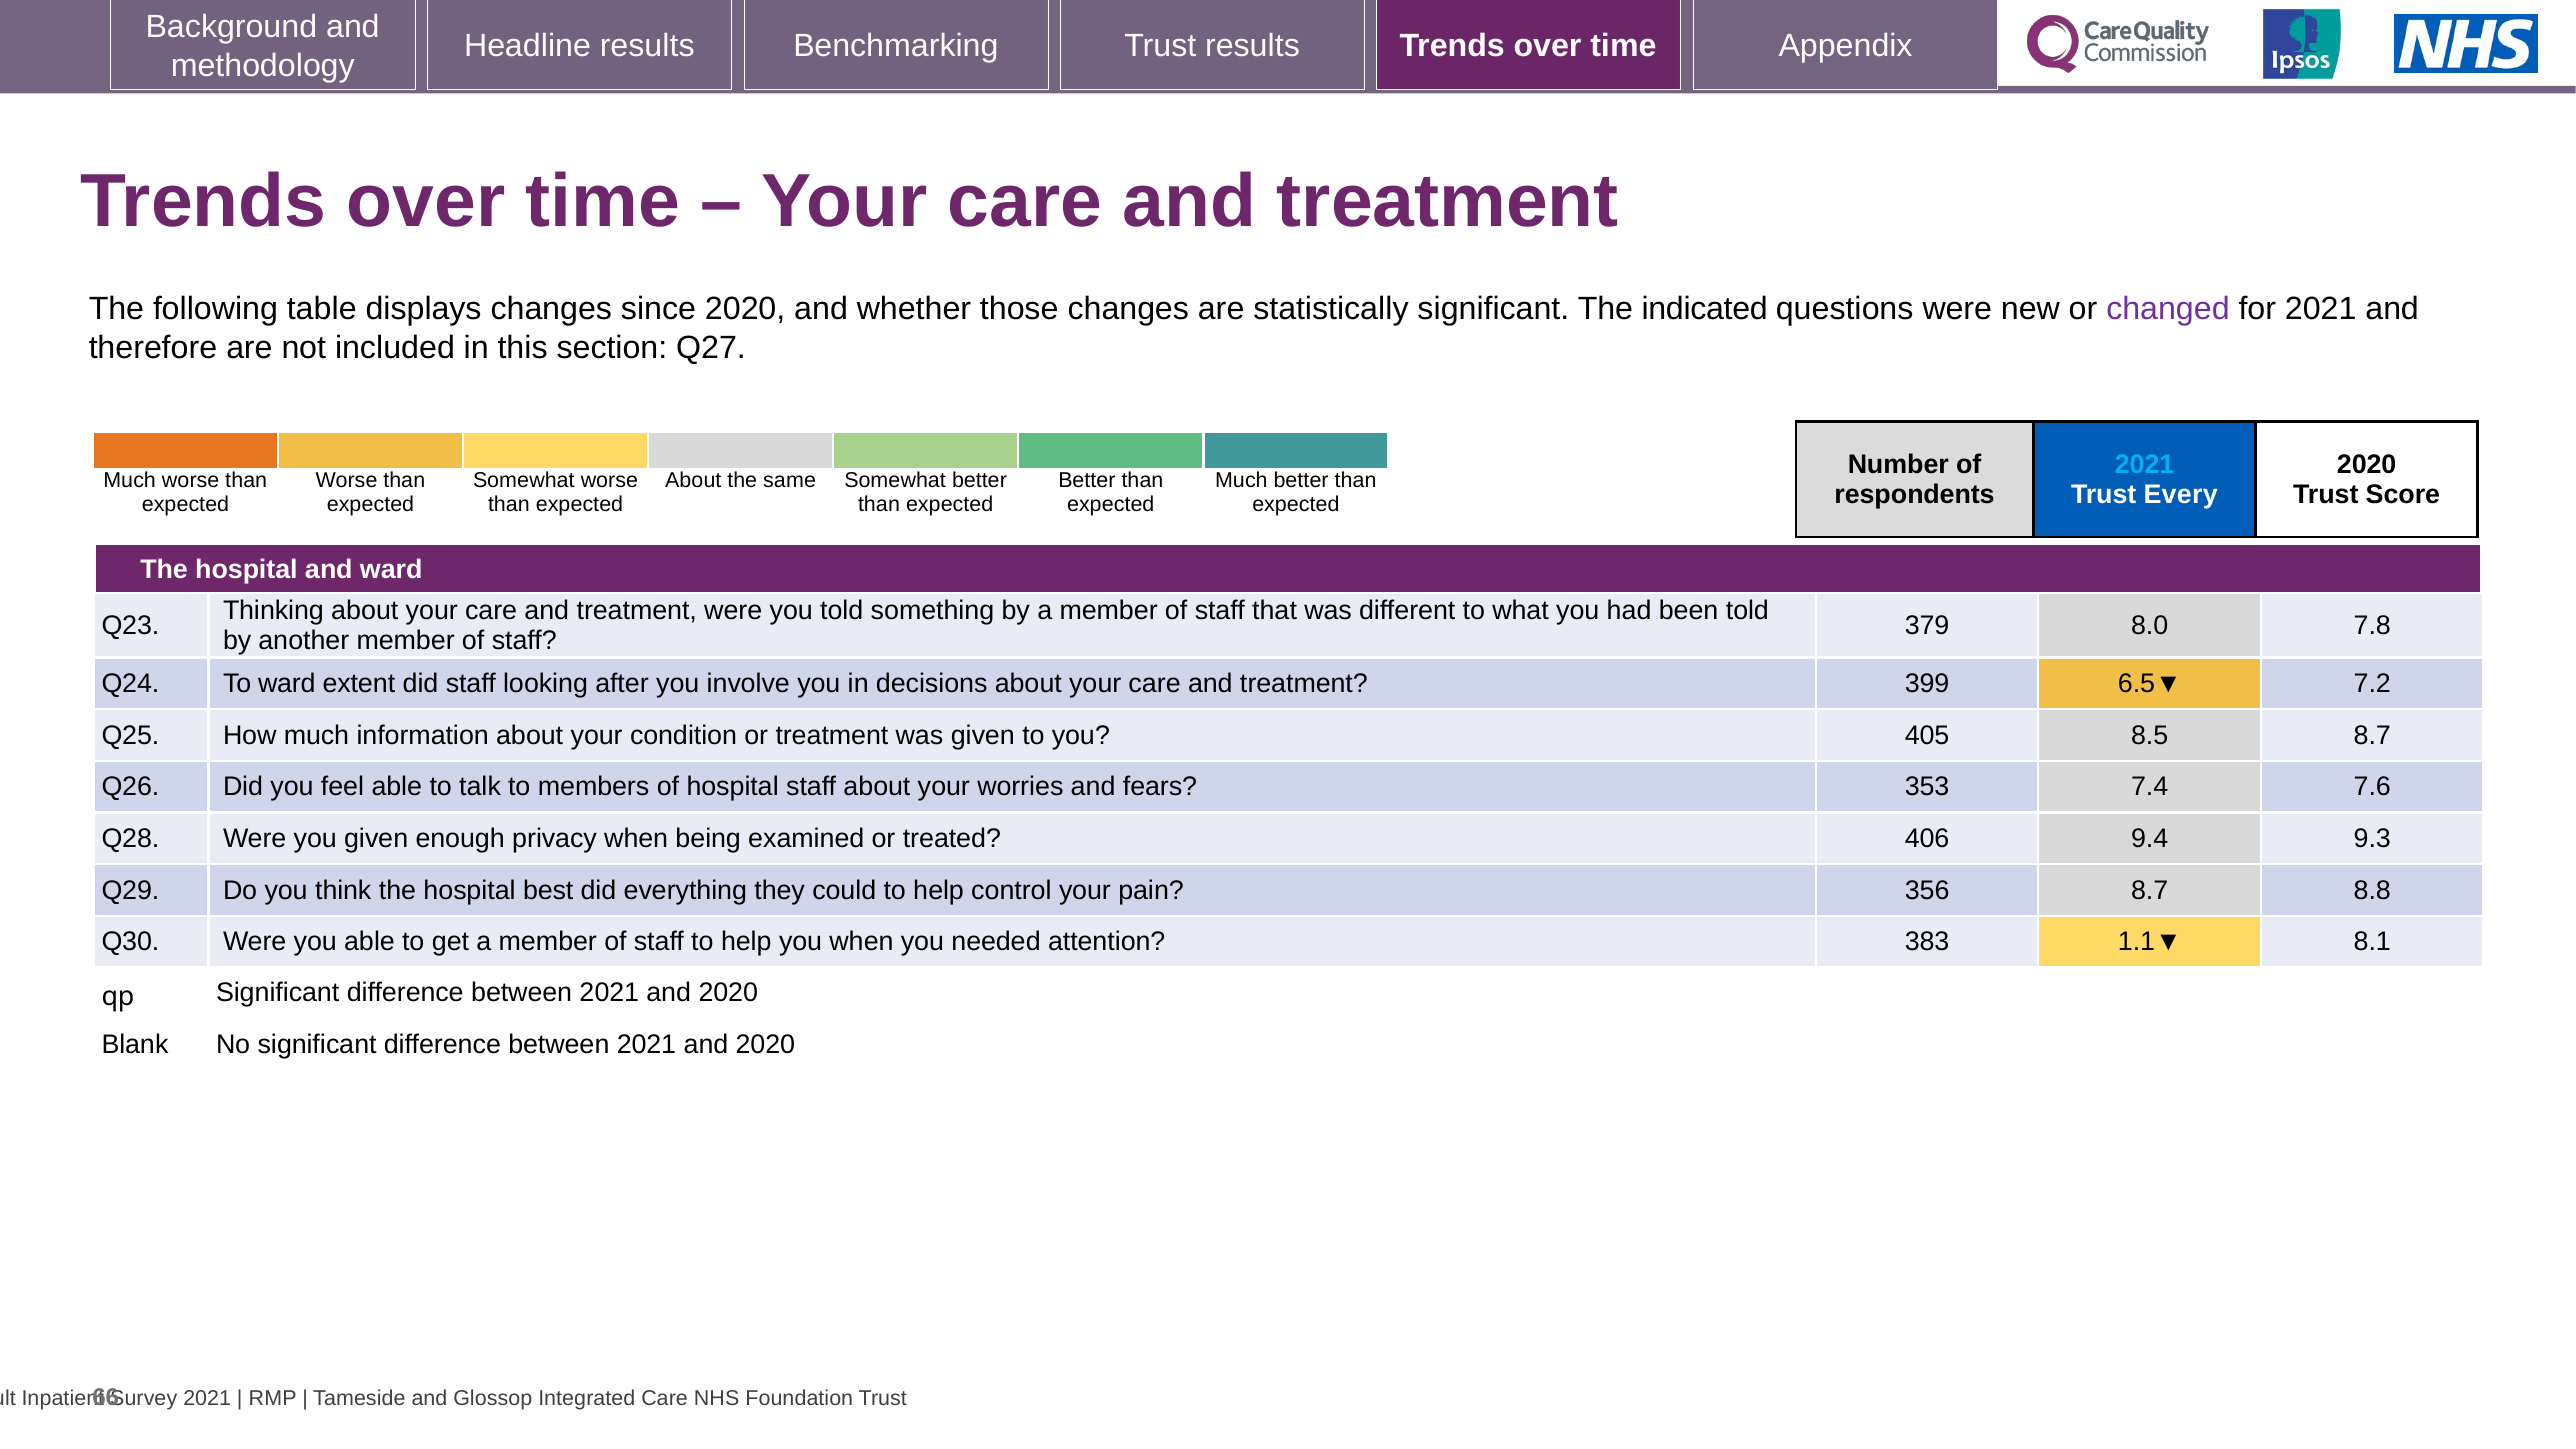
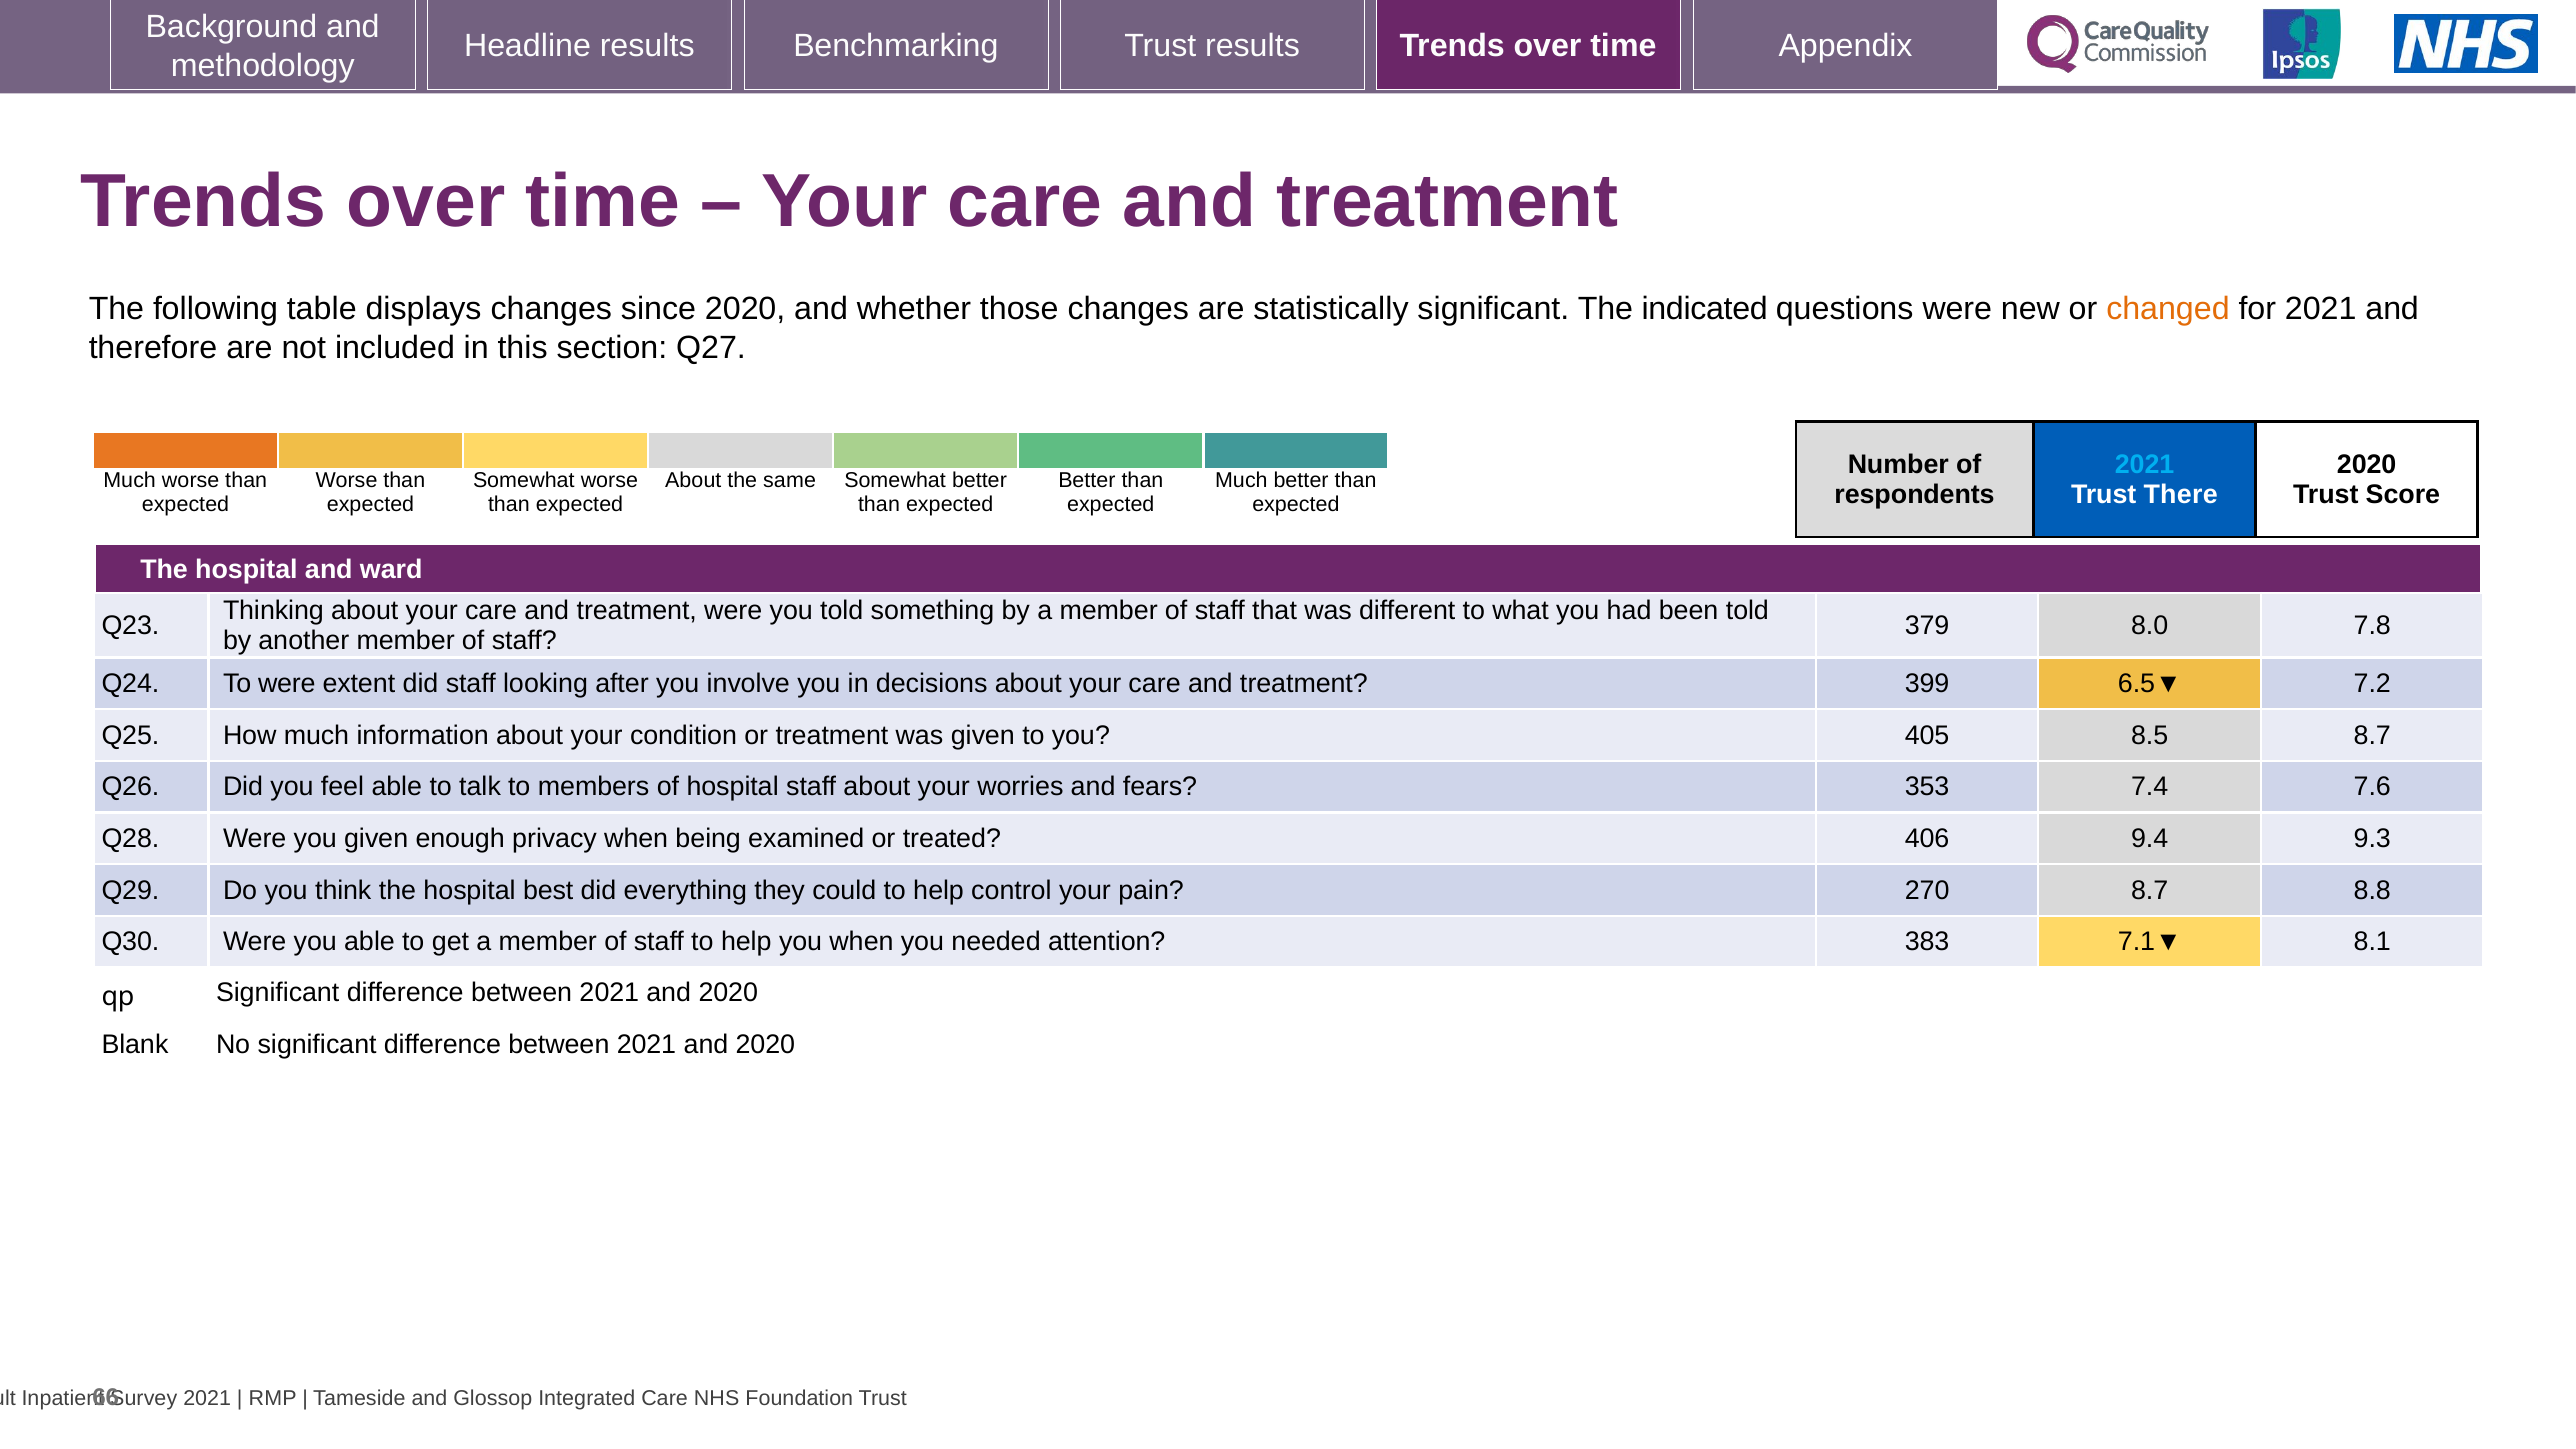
changed colour: purple -> orange (2168, 309)
Every: Every -> There (2181, 495)
To ward: ward -> were (287, 684)
356: 356 -> 270 (1927, 890)
1.1▼: 1.1▼ -> 7.1▼ (2150, 942)
